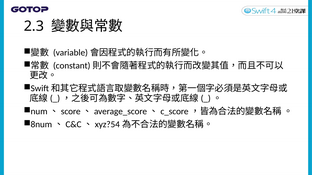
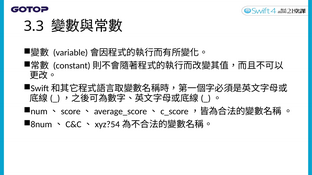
2.3: 2.3 -> 3.3 (34, 26)
